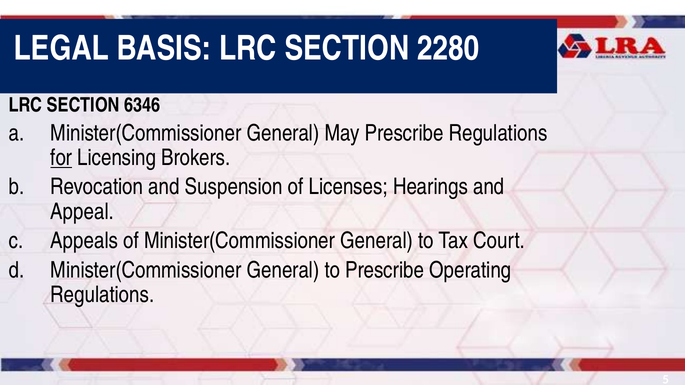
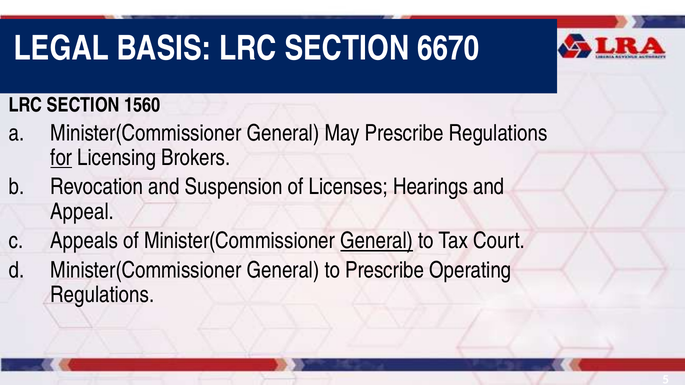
2280: 2280 -> 6670 (448, 48)
6346: 6346 -> 1560 (142, 105)
General underline: none -> present (377, 241)
